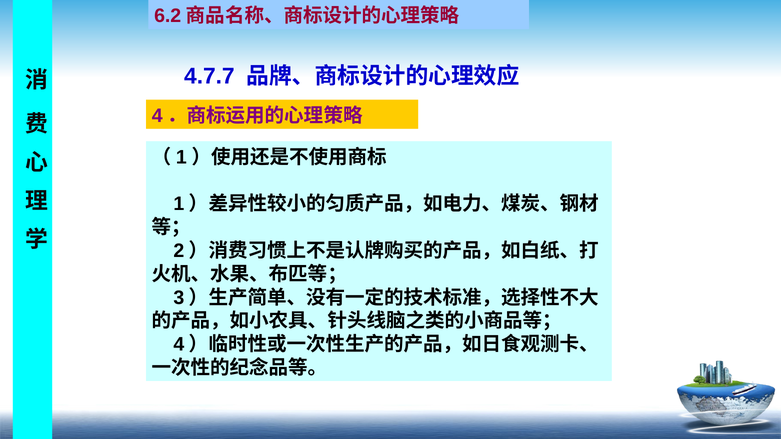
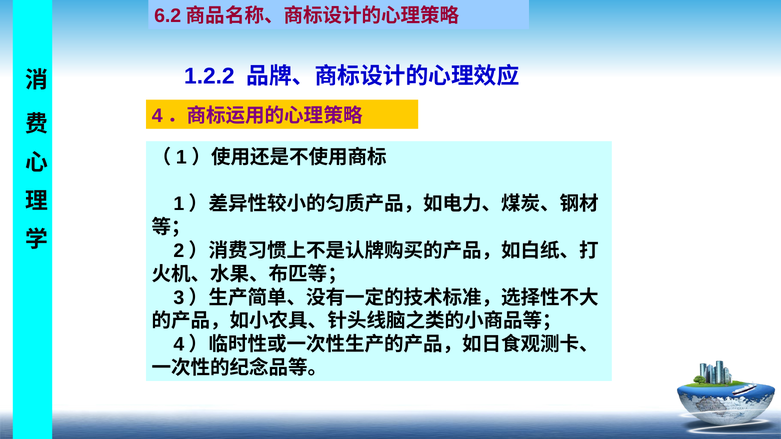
4.7.7: 4.7.7 -> 1.2.2 (209, 76)
